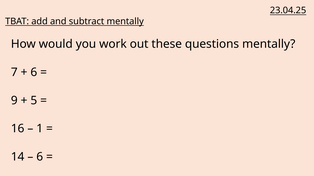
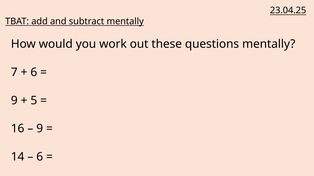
1: 1 -> 9 (40, 129)
